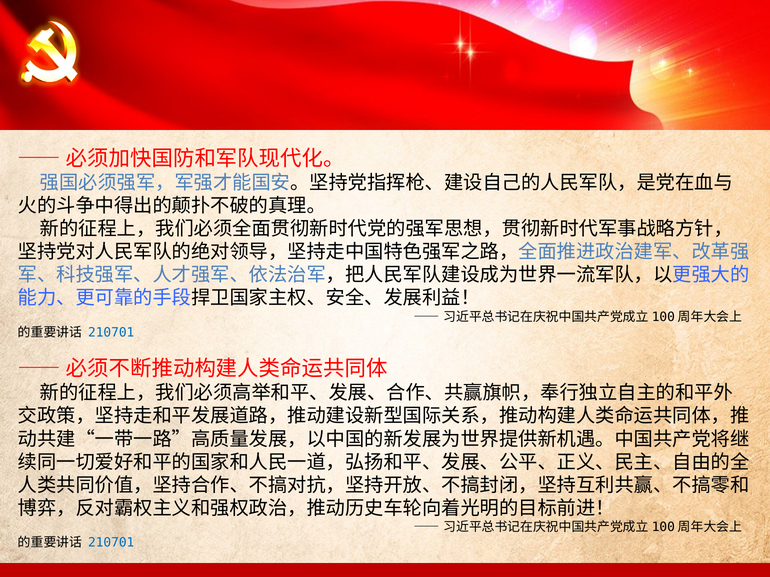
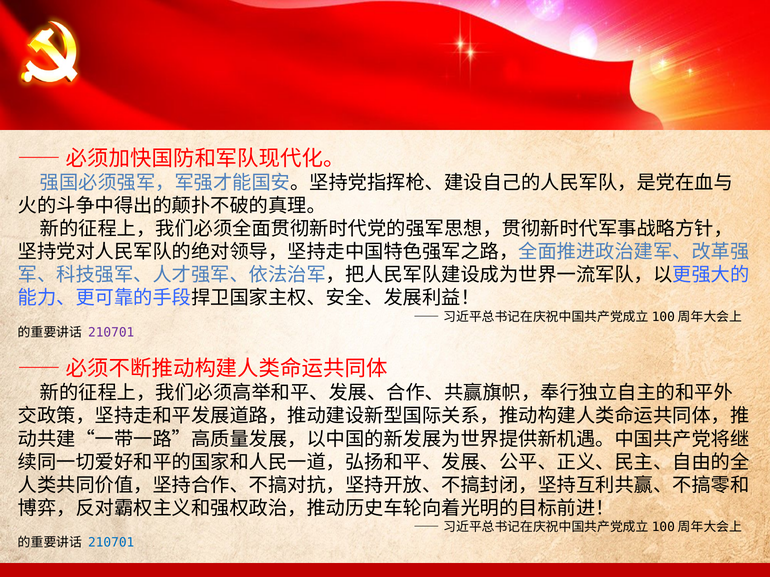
210701 colour: blue -> purple (111, 333)
